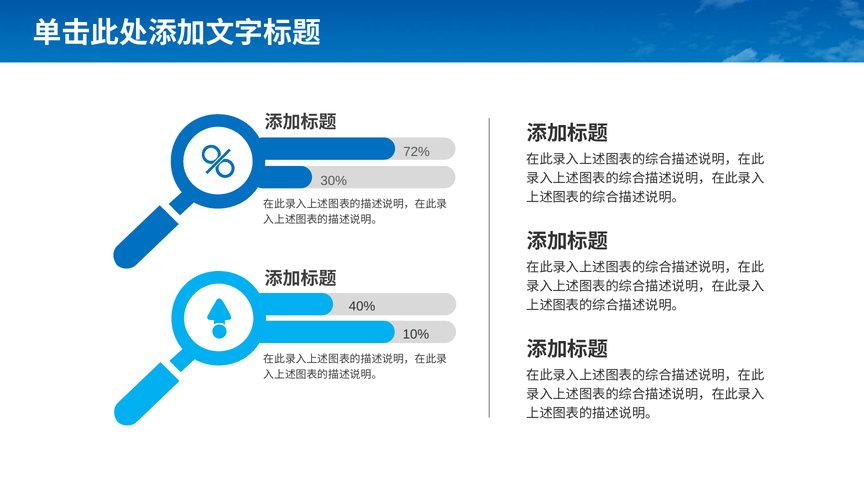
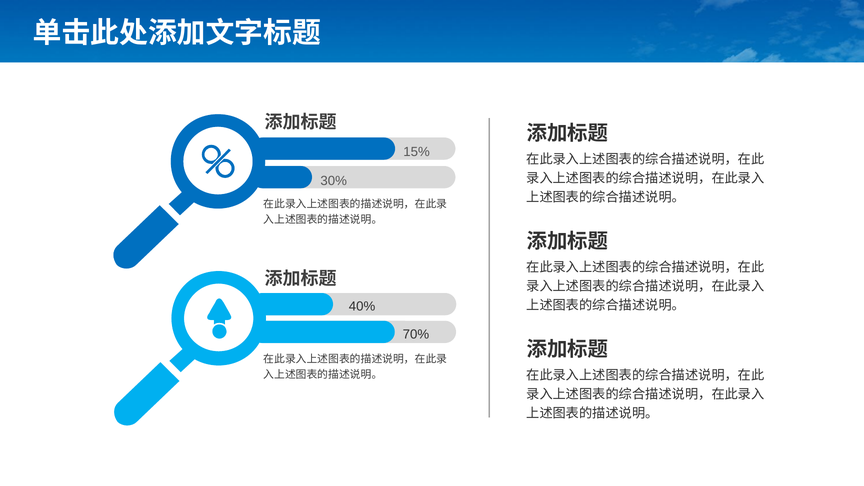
72%: 72% -> 15% (417, 152)
10%: 10% -> 70% (416, 334)
